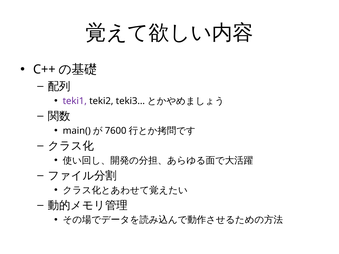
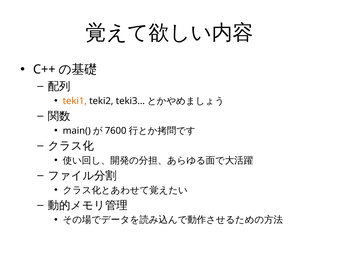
teki1 colour: purple -> orange (75, 101)
